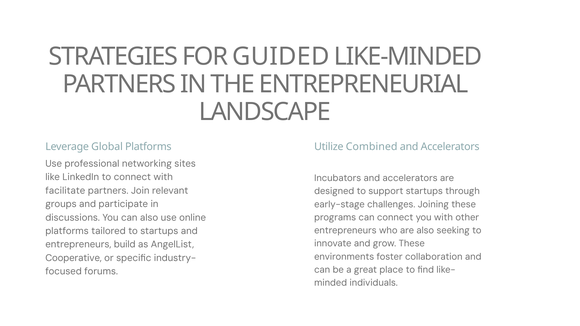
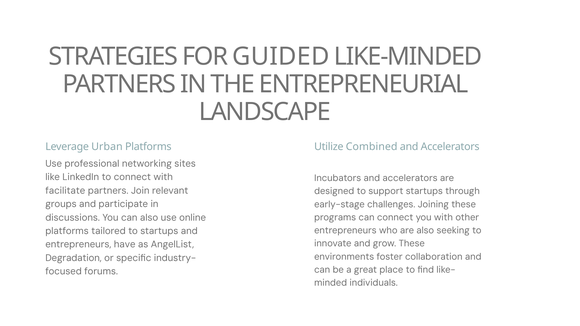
Global: Global -> Urban (107, 147)
build: build -> have (125, 245)
Cooperative: Cooperative -> Degradation (74, 258)
